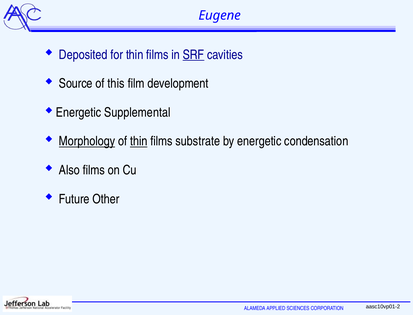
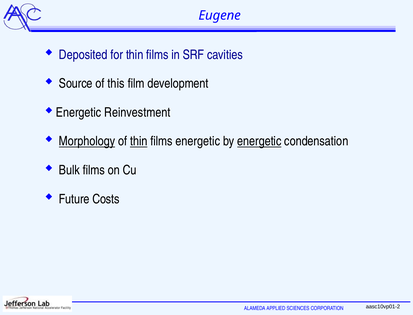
SRF underline: present -> none (193, 55)
Supplemental: Supplemental -> Reinvestment (137, 112)
films substrate: substrate -> energetic (198, 141)
energetic underline: none -> present (259, 141)
Also: Also -> Bulk (69, 170)
Other: Other -> Costs (106, 199)
